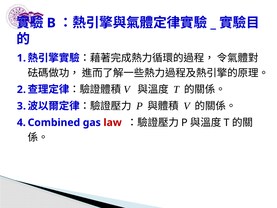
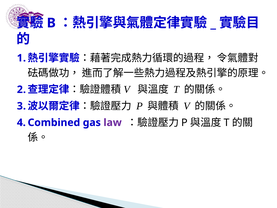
law colour: red -> purple (113, 122)
